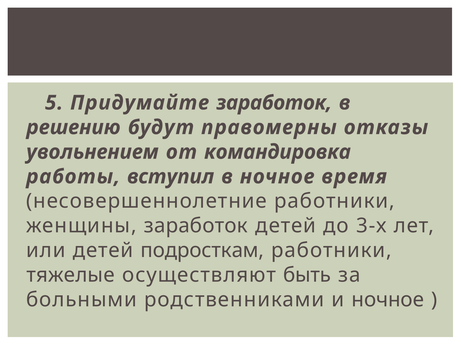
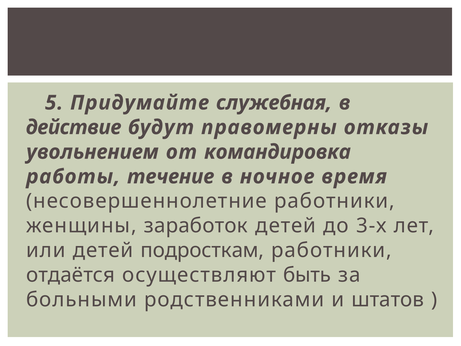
Придумайте заработок: заработок -> служебная (274, 103)
решению: решению -> действие (74, 127)
вступил: вступил -> течение (171, 176)
тяжелые: тяжелые -> отдаётся (71, 275)
и ночное: ночное -> штатов (388, 299)
